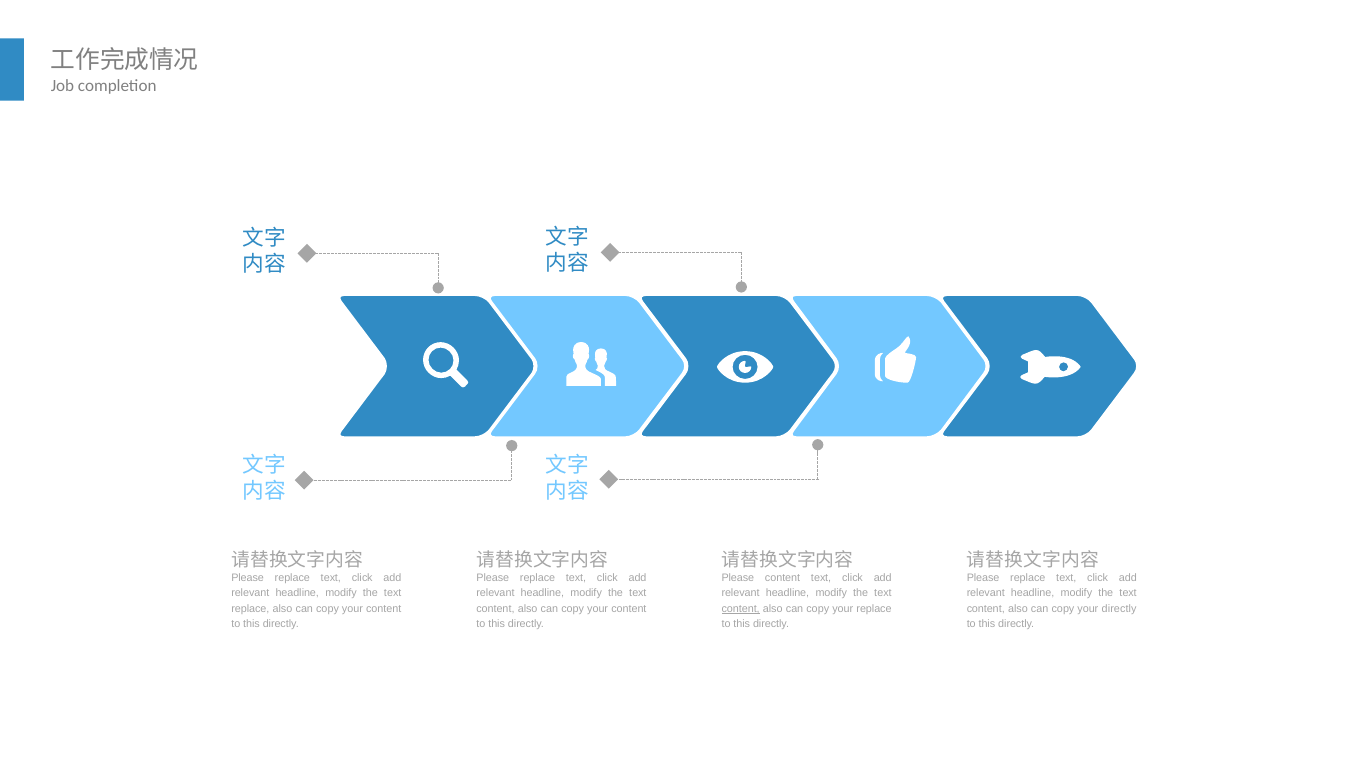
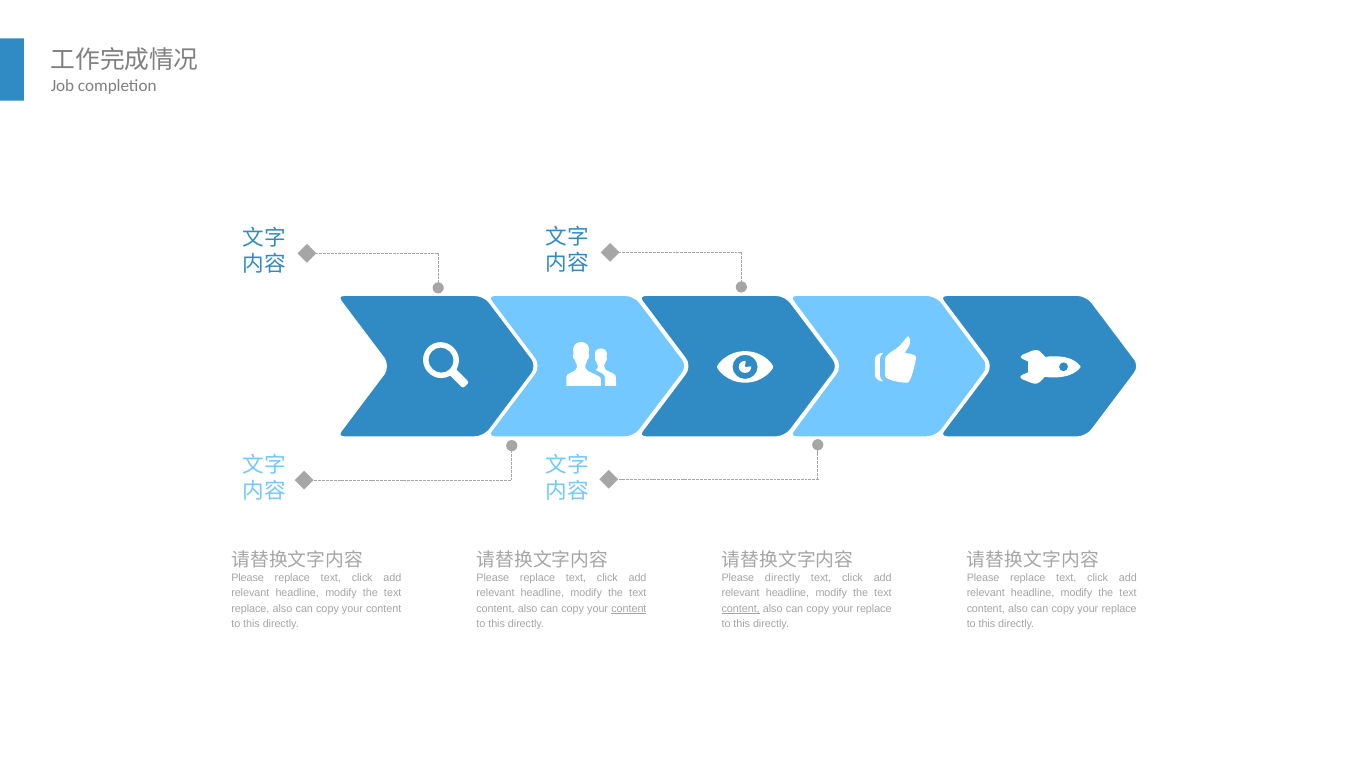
Please content: content -> directly (783, 578)
content underline: none -> present (629, 609)
directly: directly -> replace (1119, 609)
